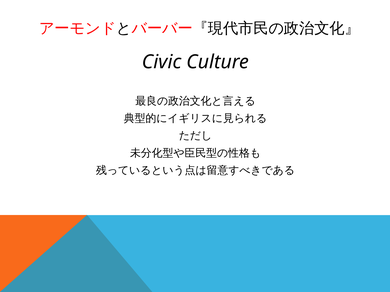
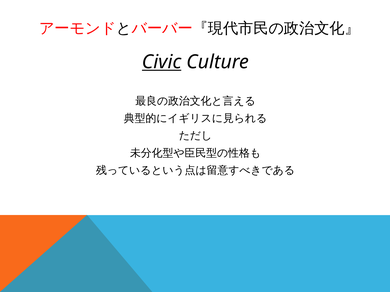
Civic underline: none -> present (162, 62)
